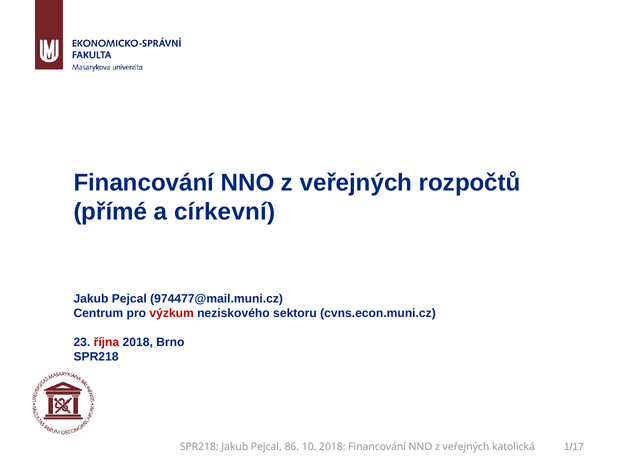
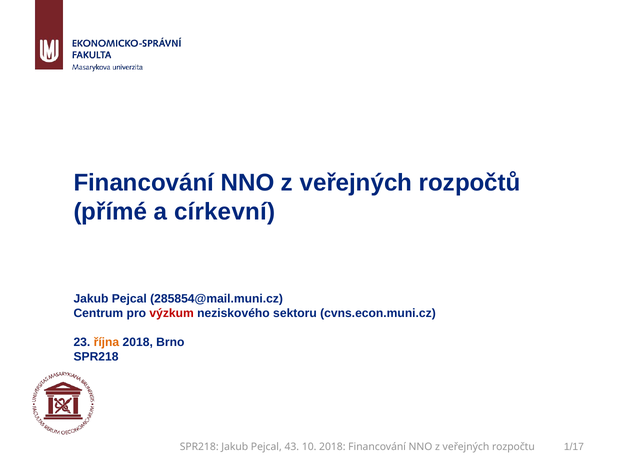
974477@mail.muni.cz: 974477@mail.muni.cz -> 285854@mail.muni.cz (217, 299)
října colour: red -> orange (106, 342)
86: 86 -> 43 (292, 447)
katolická: katolická -> rozpočtu (513, 447)
